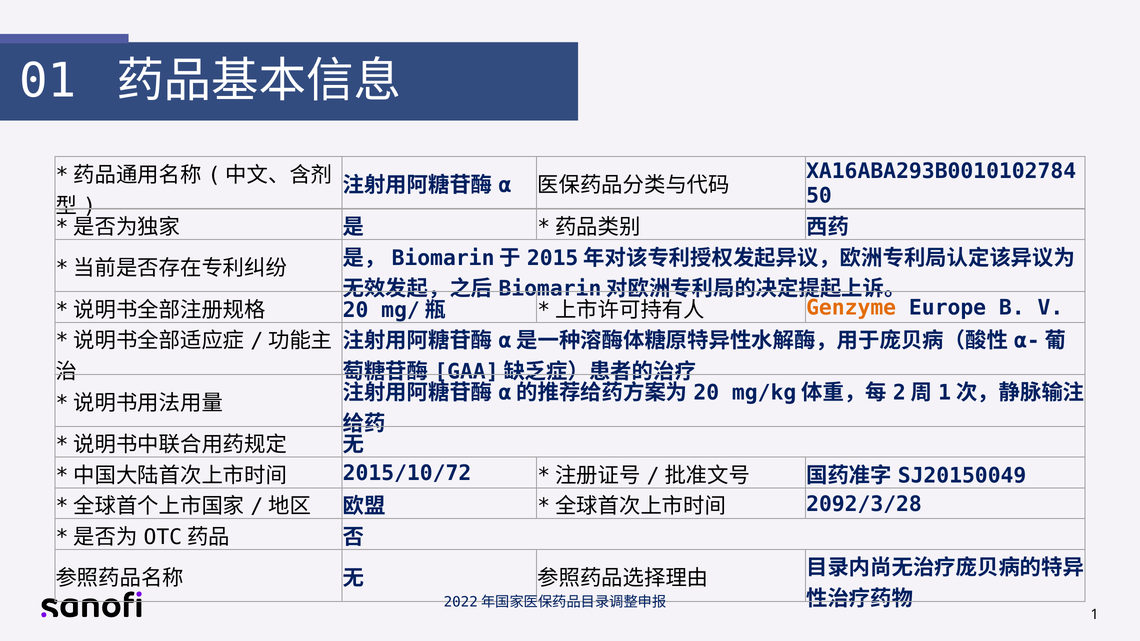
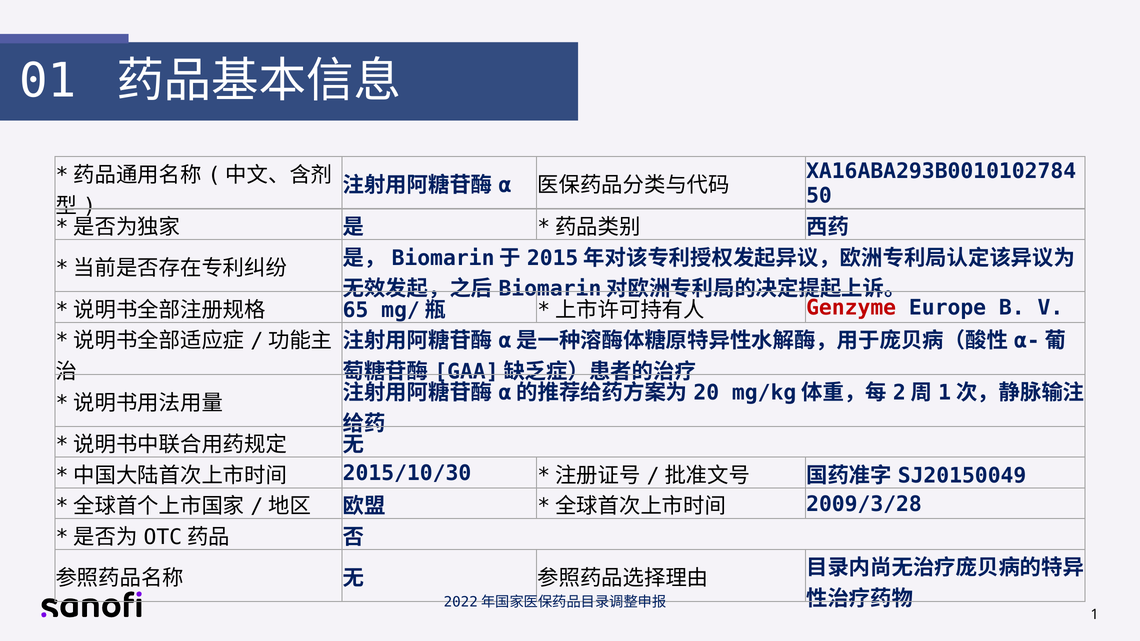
20: 20 -> 65 (356, 310)
Genzyme colour: orange -> red (851, 308)
2015/10/72: 2015/10/72 -> 2015/10/30 (407, 473)
2092/3/28: 2092/3/28 -> 2009/3/28 (864, 504)
